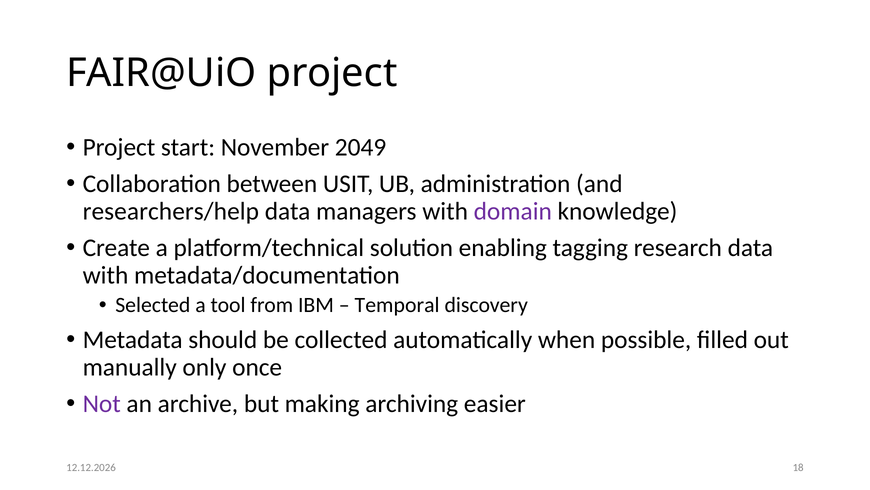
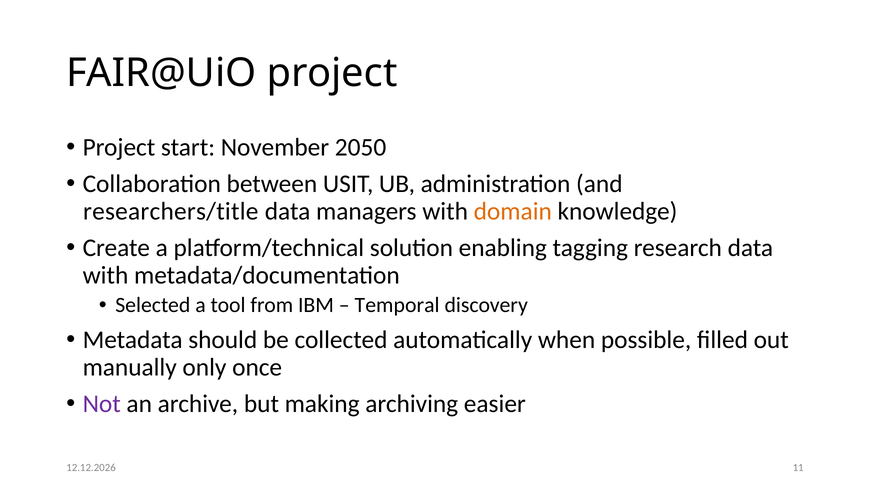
2049: 2049 -> 2050 (361, 147)
researchers/help: researchers/help -> researchers/title (171, 211)
domain colour: purple -> orange (513, 211)
18: 18 -> 11 (798, 467)
